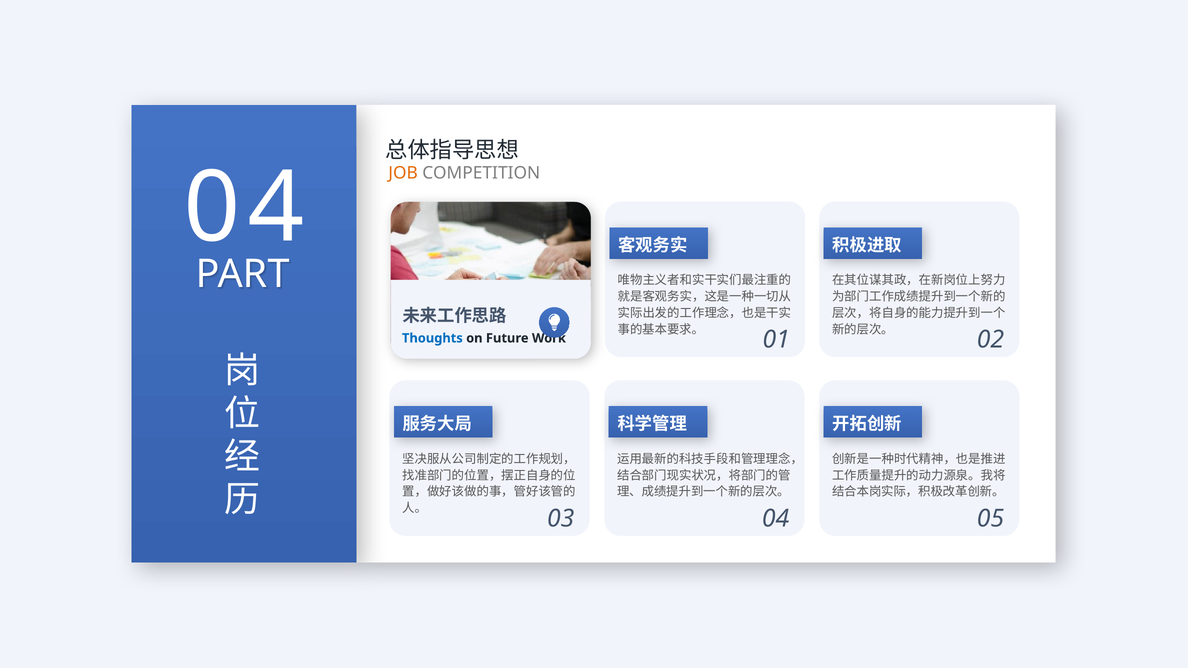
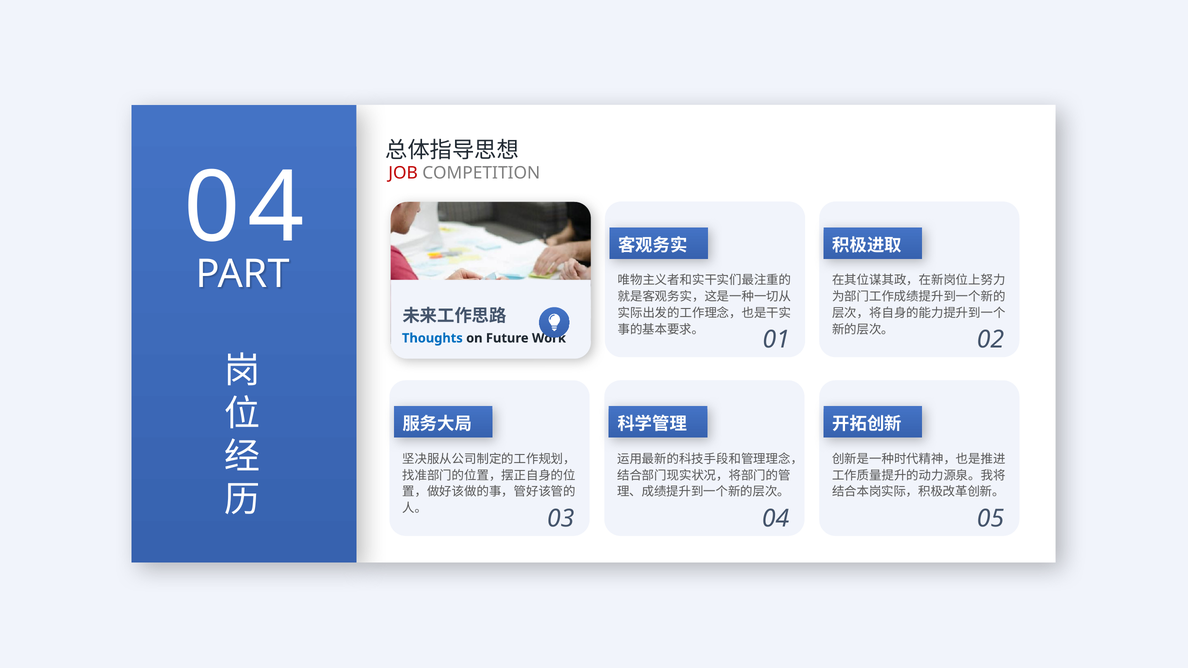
JOB colour: orange -> red (403, 173)
